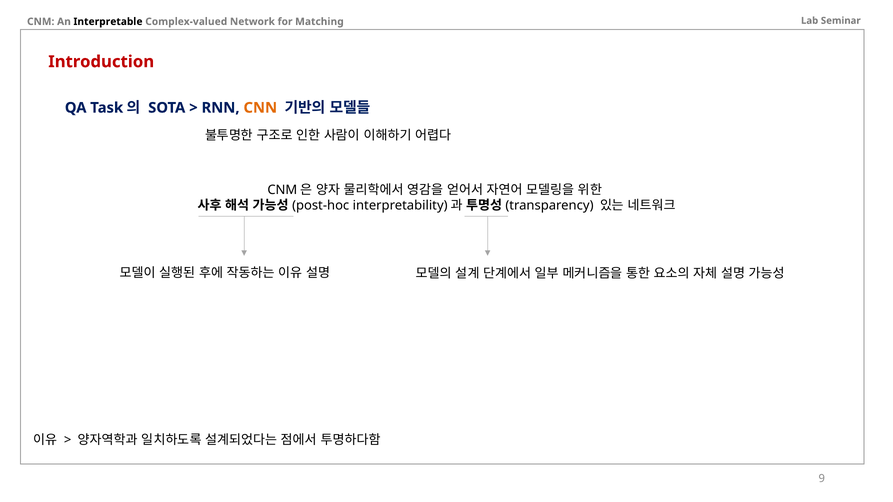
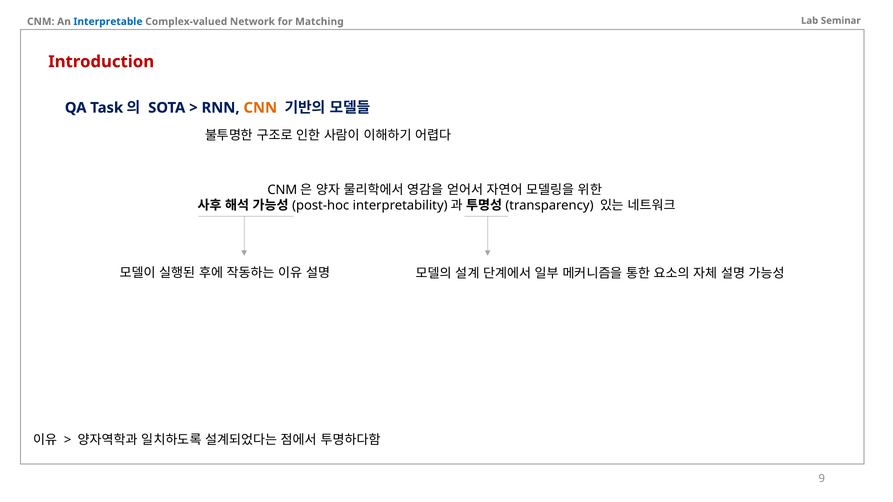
Interpretable colour: black -> blue (108, 22)
